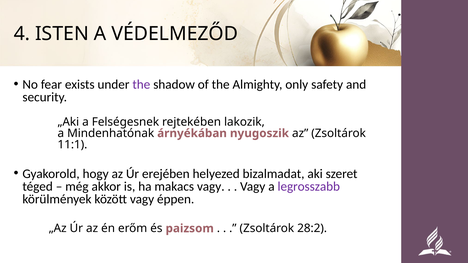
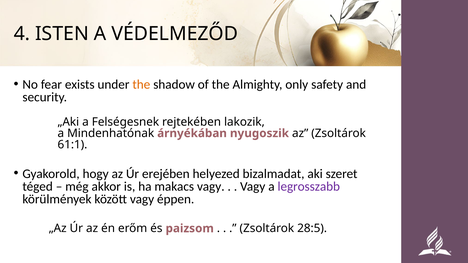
the colour: purple -> orange (141, 84)
11:1: 11:1 -> 61:1 (72, 145)
28:2: 28:2 -> 28:5 (312, 229)
